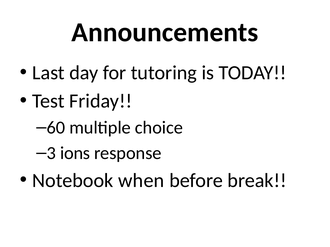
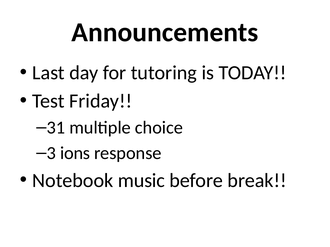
60: 60 -> 31 (56, 128)
when: when -> music (141, 181)
